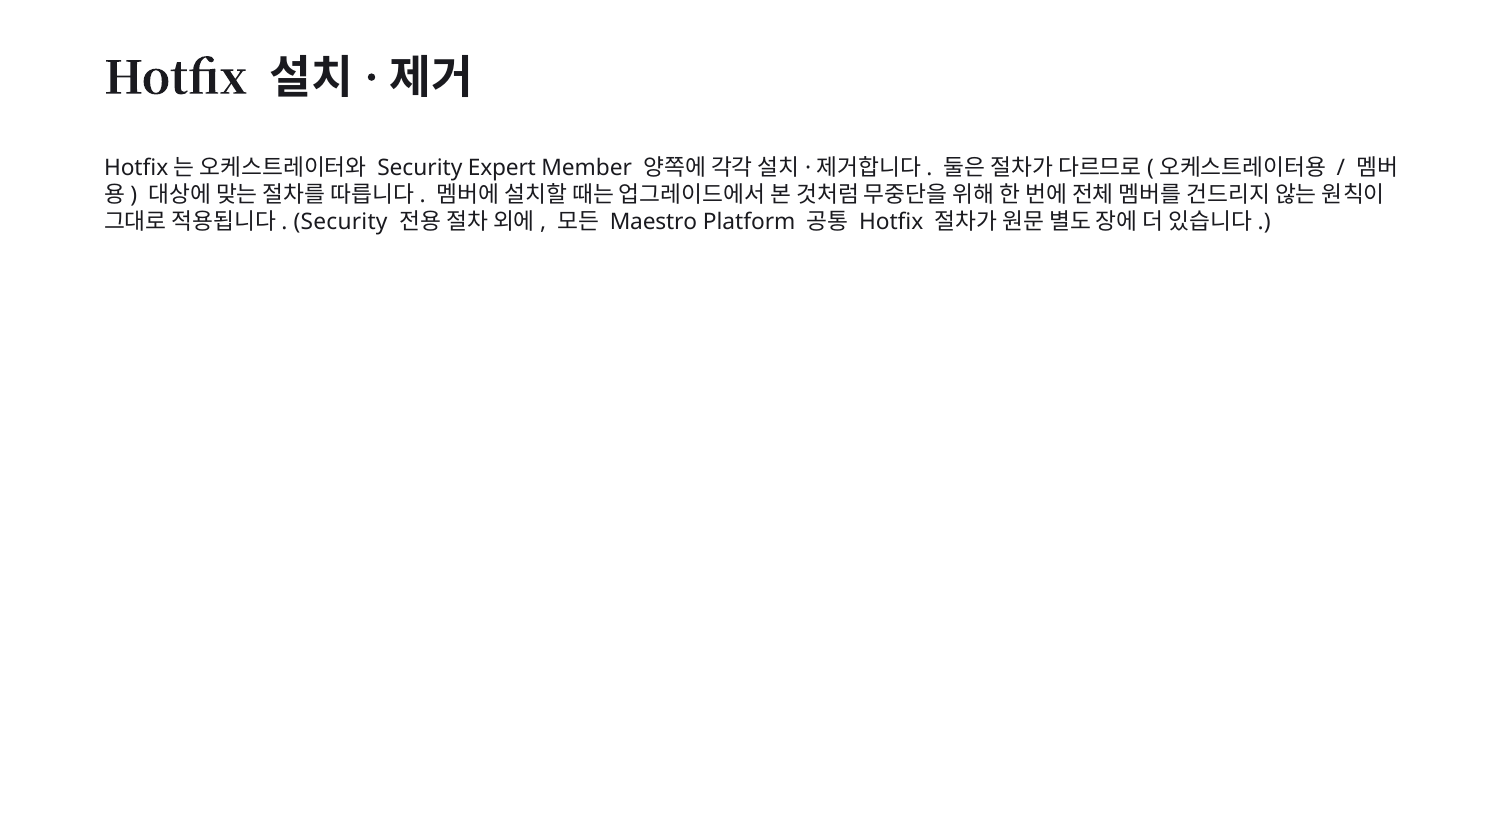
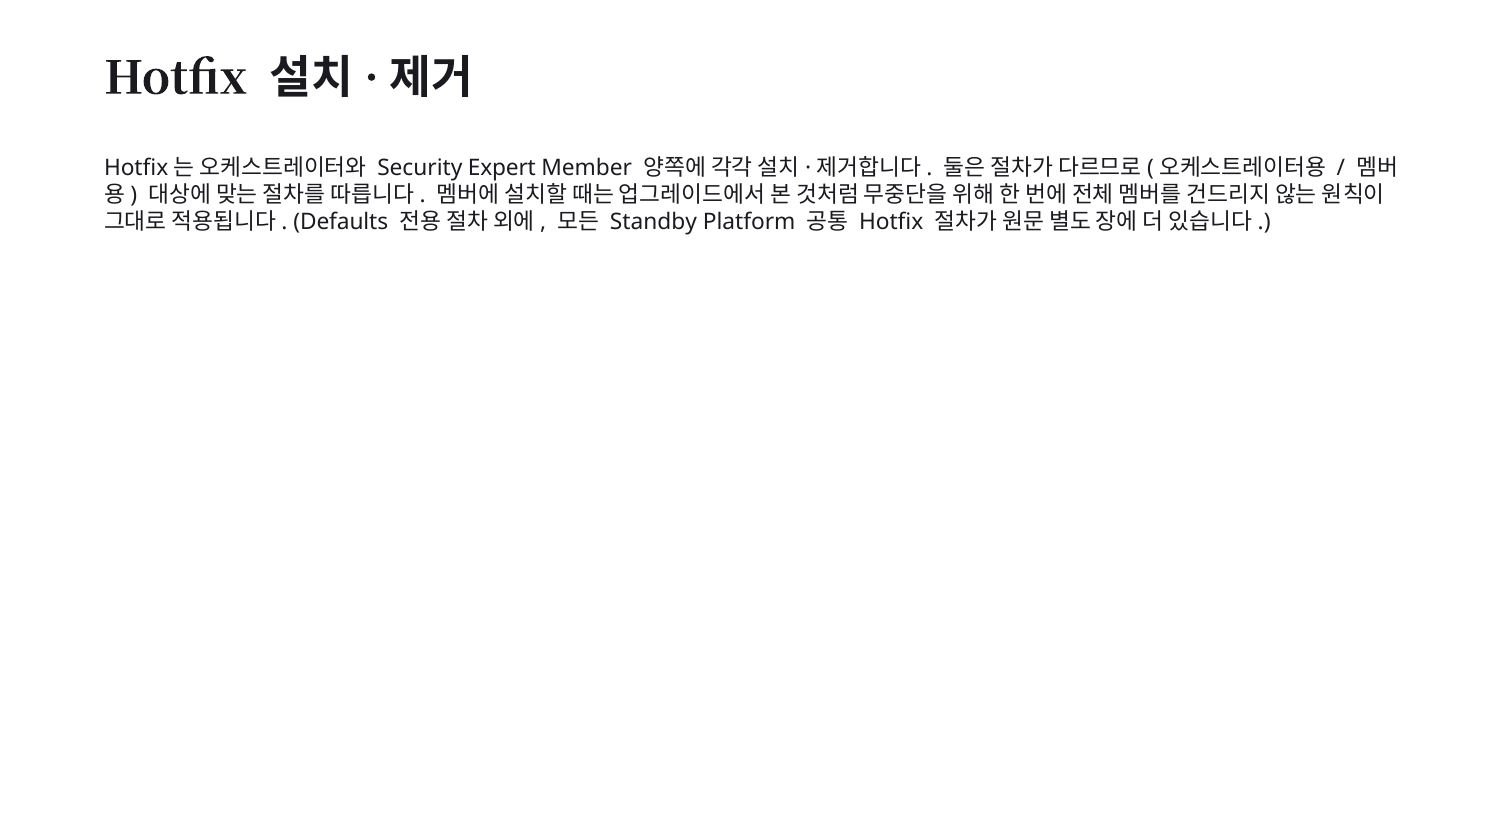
Security: Security -> Defaults (341, 222)
Maestro: Maestro -> Standby (653, 222)
